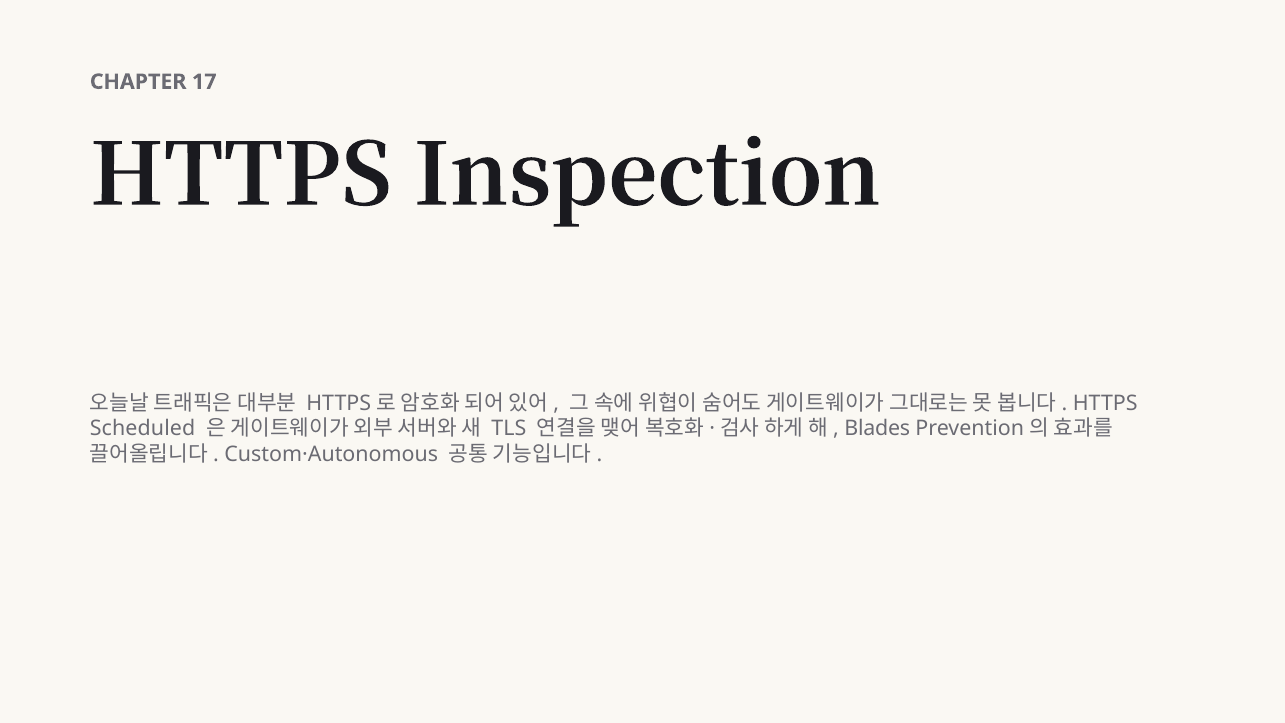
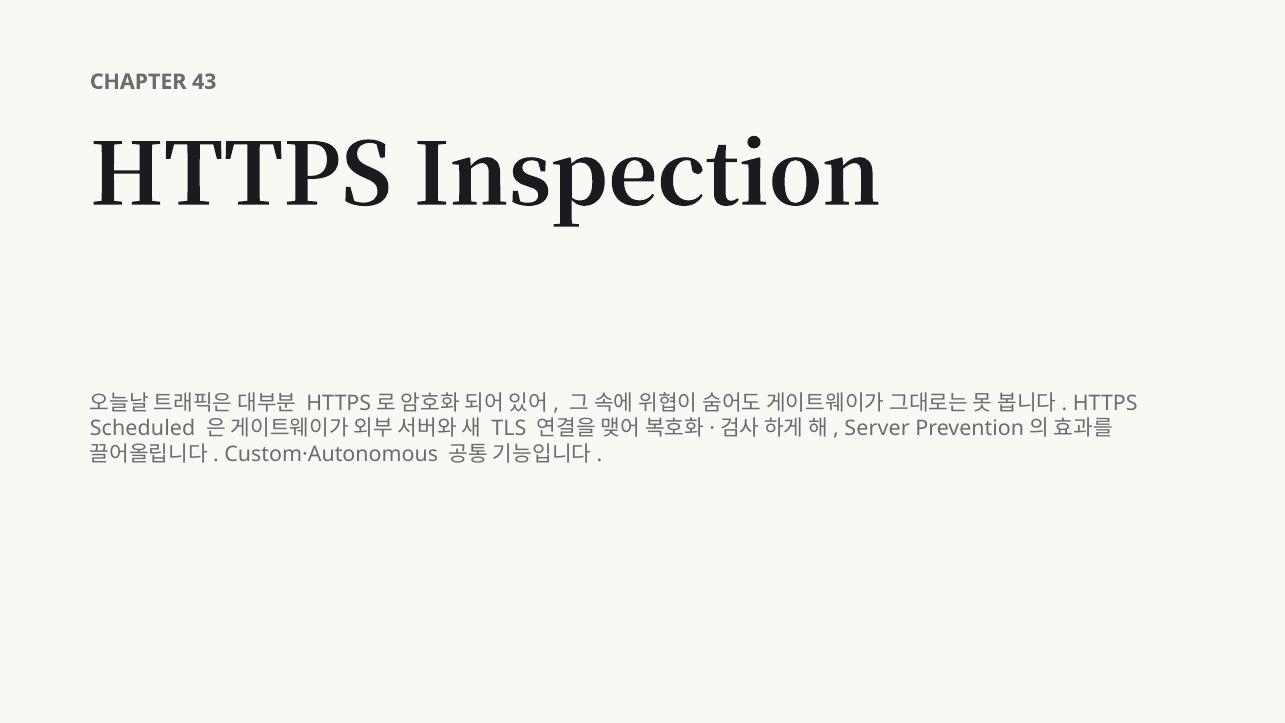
17: 17 -> 43 (204, 82)
Blades: Blades -> Server (877, 429)
